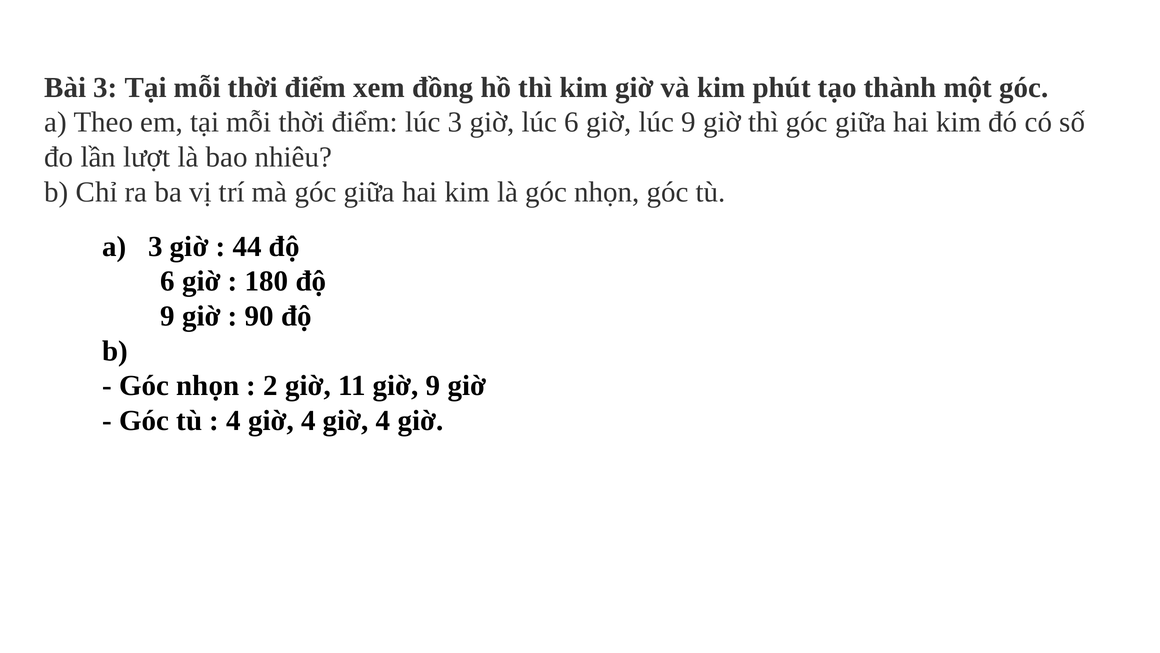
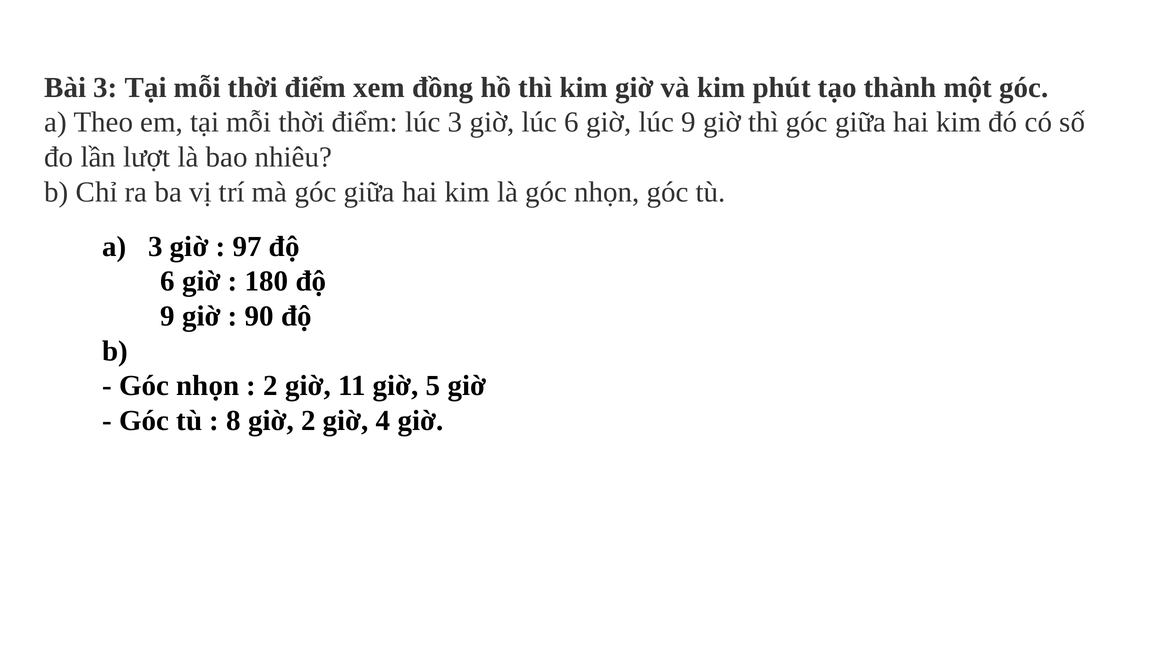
44: 44 -> 97 (247, 246)
giờ 9: 9 -> 5 (433, 386)
4: 4 -> 8 (234, 420)
4: 4 -> 2 (308, 420)
